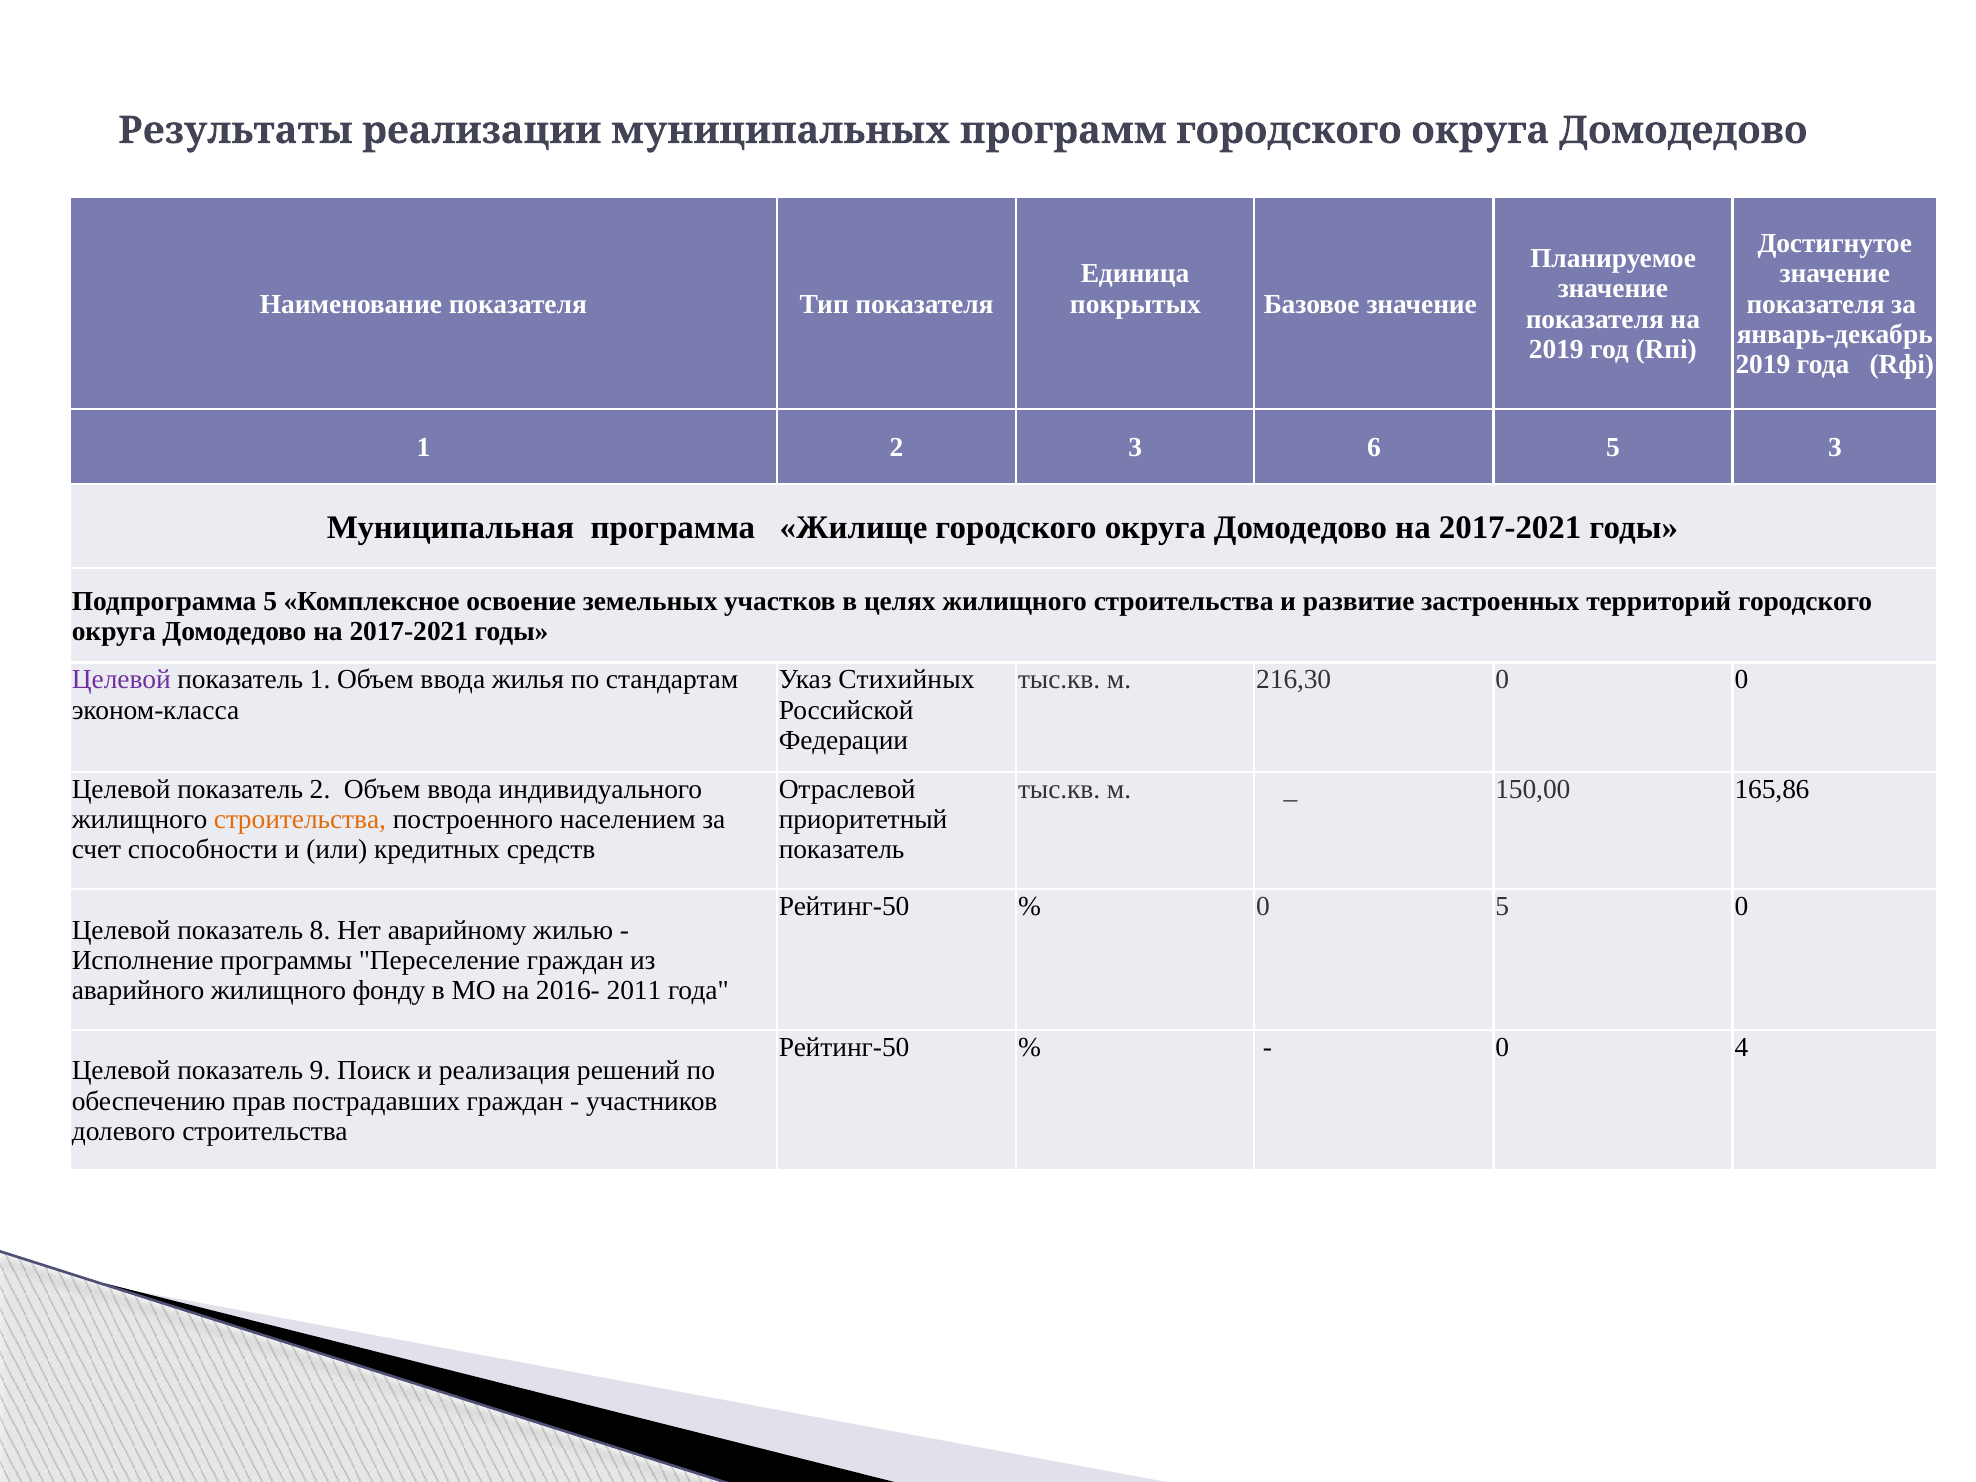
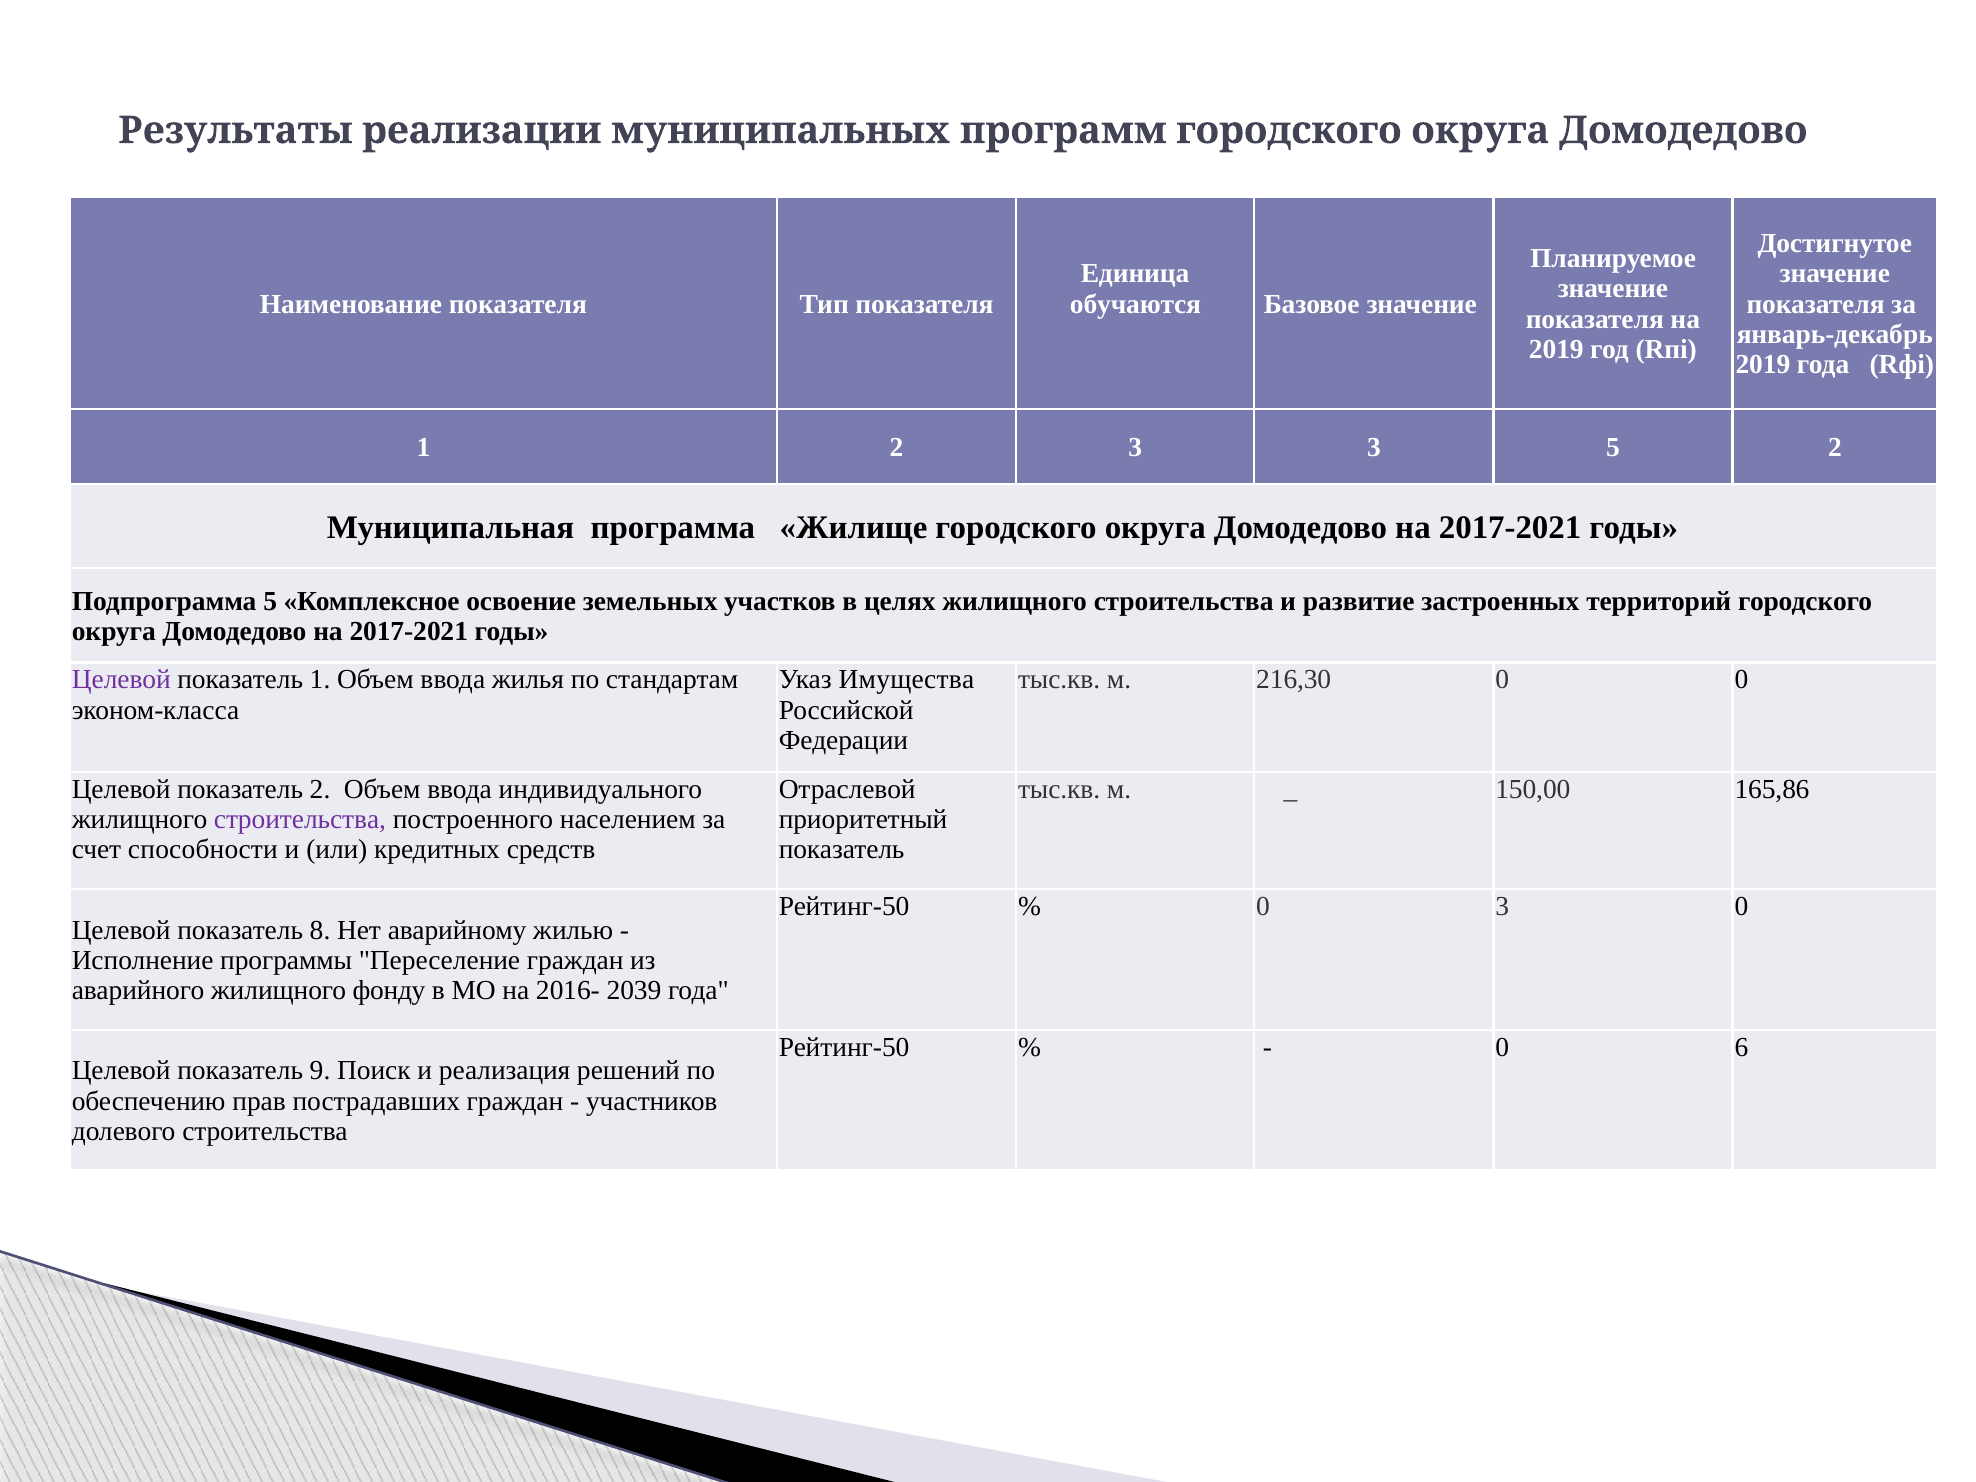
покрытых: покрытых -> обучаются (1135, 304)
3 6: 6 -> 3 (1374, 448)
5 3: 3 -> 2 (1835, 448)
Стихийных: Стихийных -> Имущества (906, 680)
строительства colour: orange -> purple (300, 819)
0 5: 5 -> 3 (1502, 907)
2011: 2011 -> 2039 (634, 991)
4: 4 -> 6 (1741, 1047)
